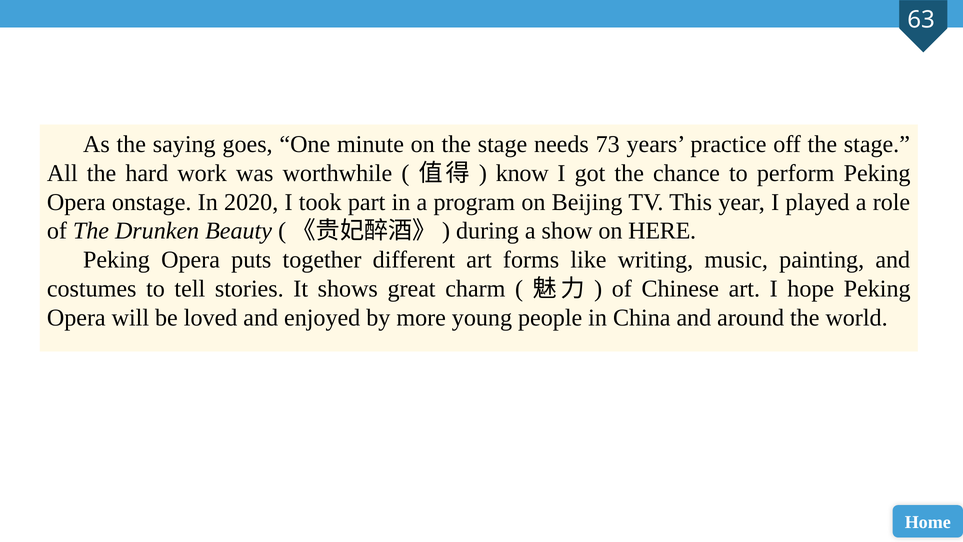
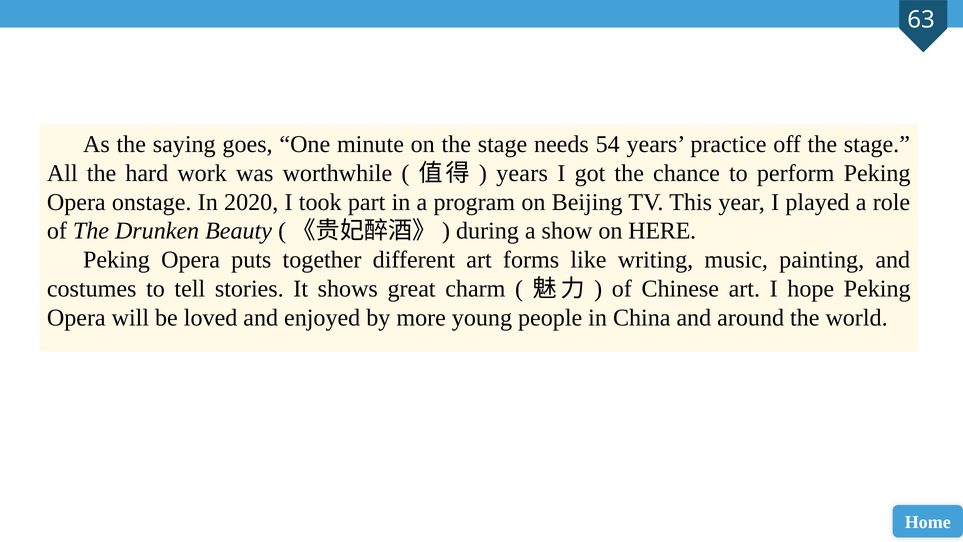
73: 73 -> 54 (608, 144)
know: know -> years (522, 173)
